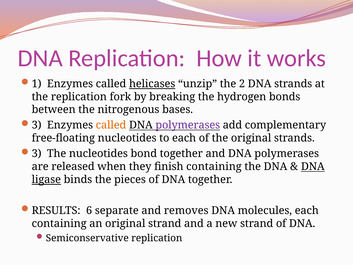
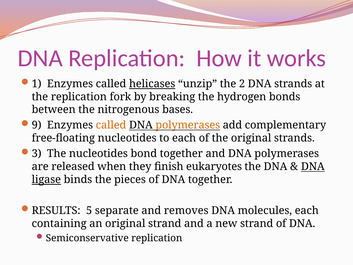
3: 3 -> 9 (37, 125)
polymerases colour: purple -> orange (188, 125)
finish containing: containing -> eukaryotes (214, 166)
6: 6 -> 5 (89, 210)
